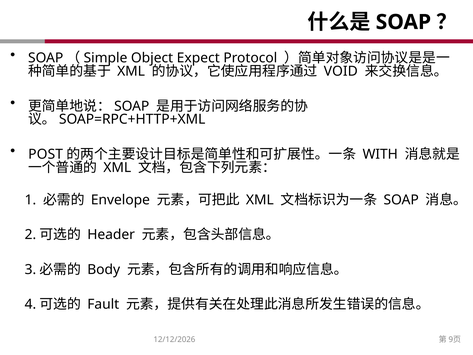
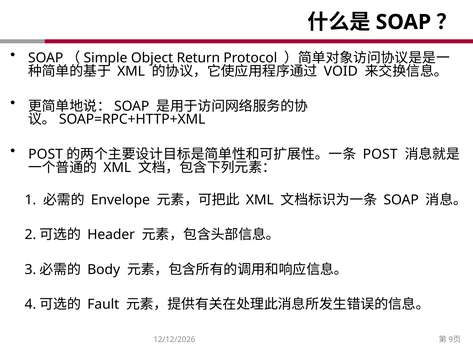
Expect: Expect -> Return (198, 58)
WITH: WITH -> POST (380, 154)
